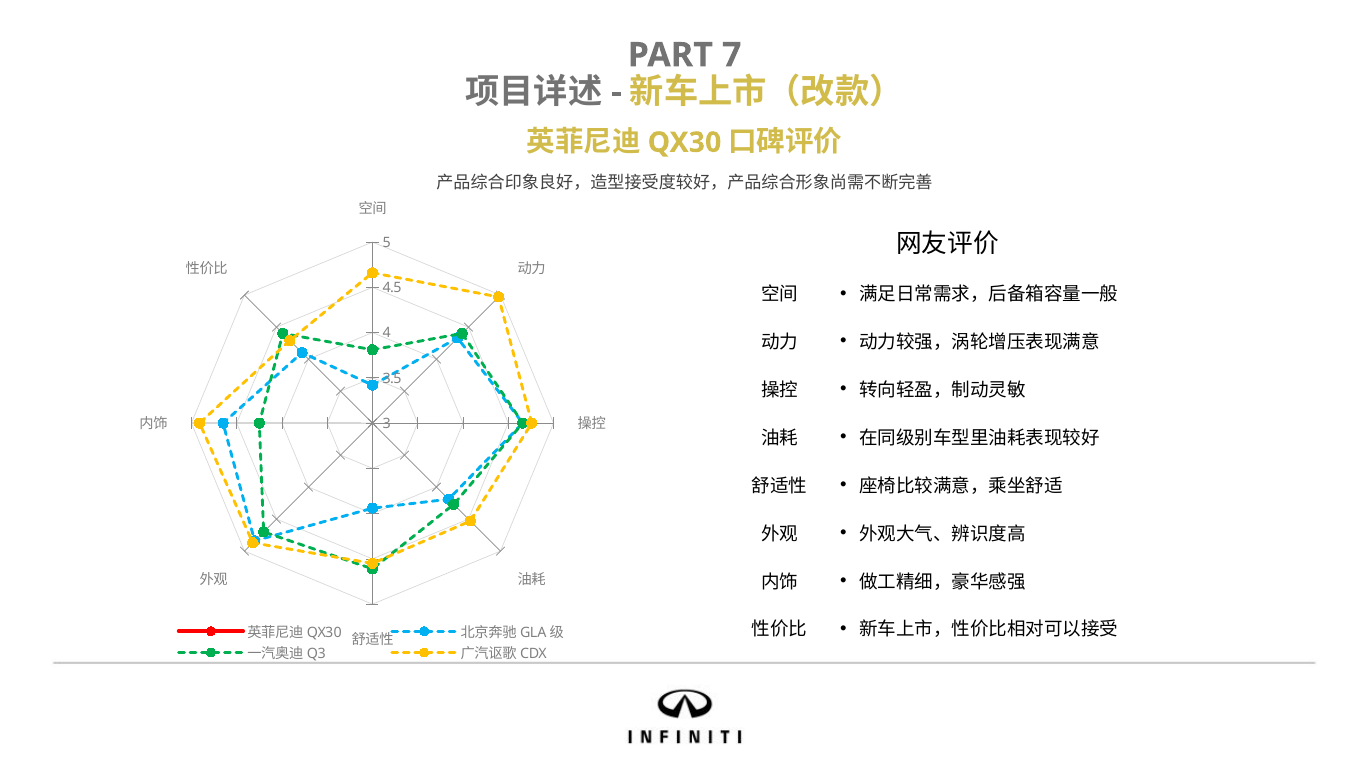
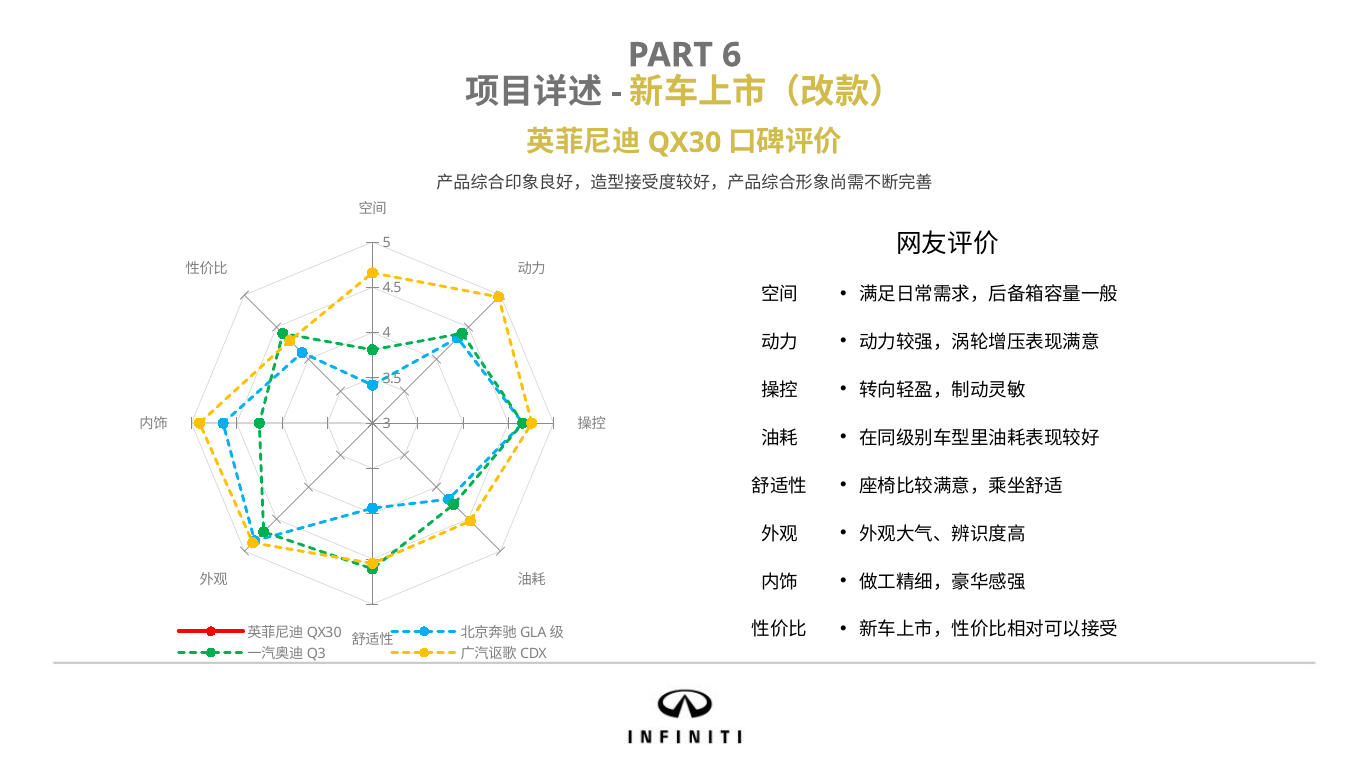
7: 7 -> 6 (732, 55)
